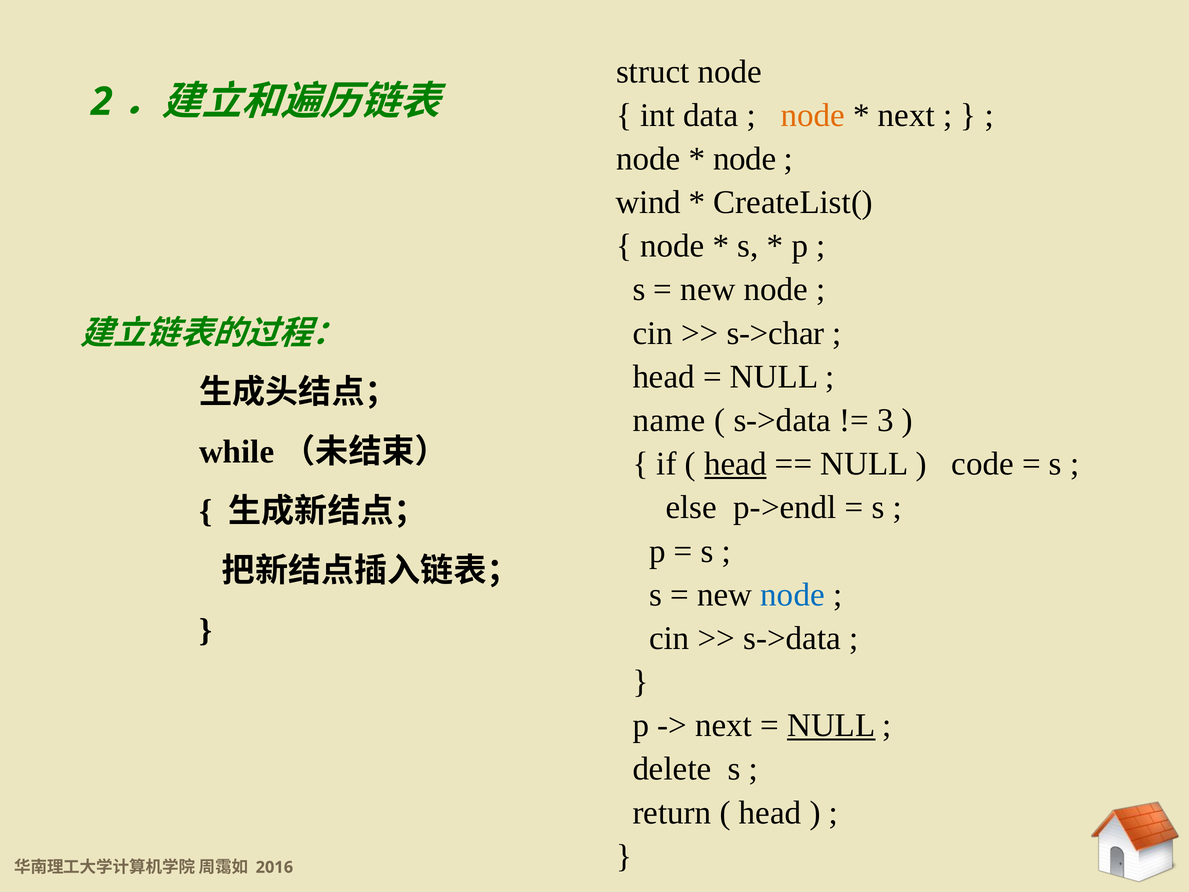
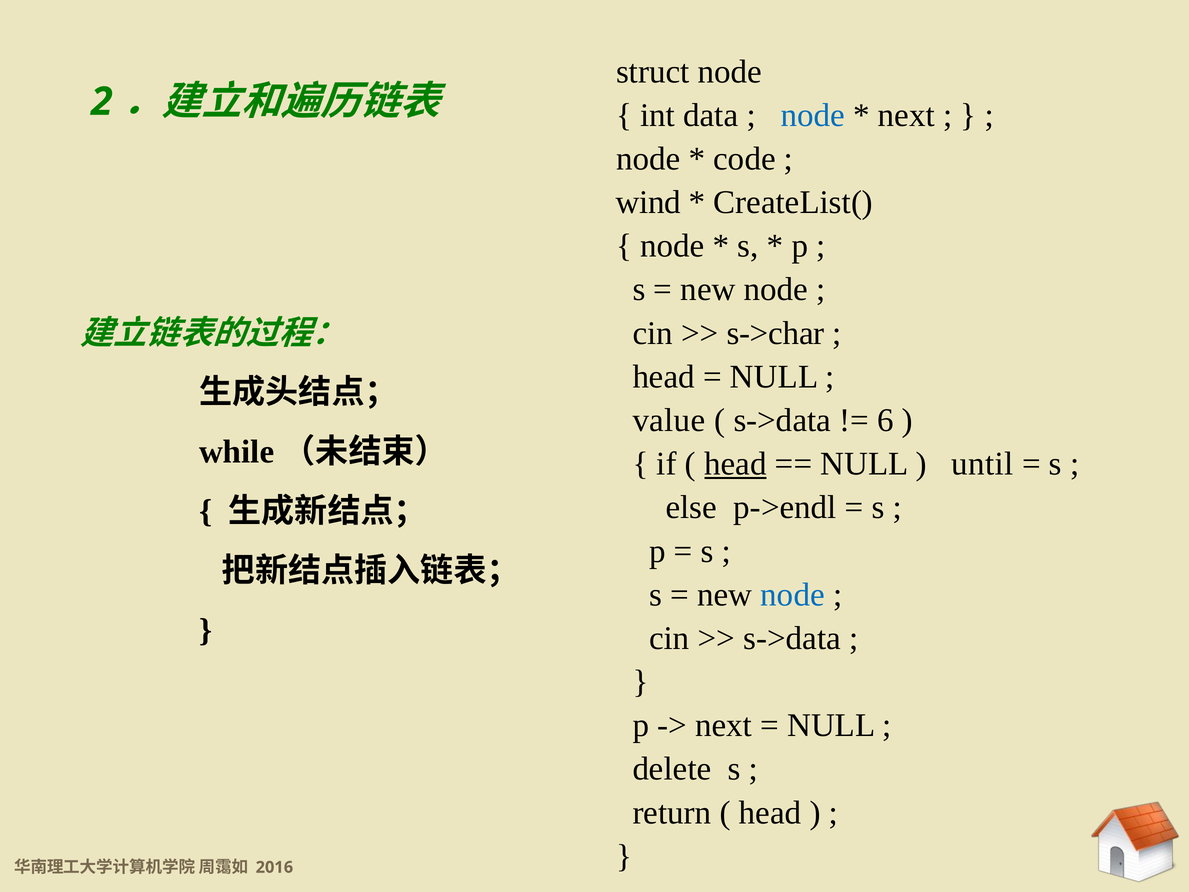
node colour: orange -> blue (813, 115)
node: node -> code (745, 159)
name: name -> value (669, 420)
3: 3 -> 6 (885, 420)
code: code -> until (982, 464)
NULL underline: present -> none (831, 725)
